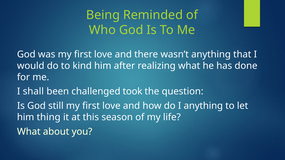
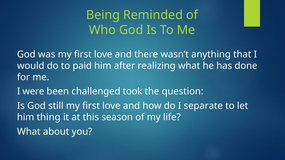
kind: kind -> paid (82, 66)
shall: shall -> were (33, 92)
I anything: anything -> separate (203, 106)
